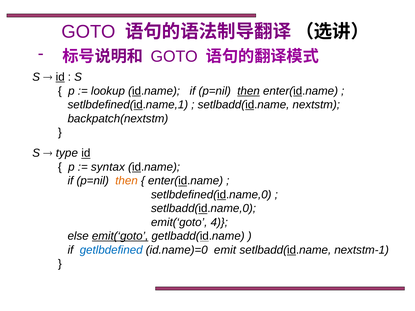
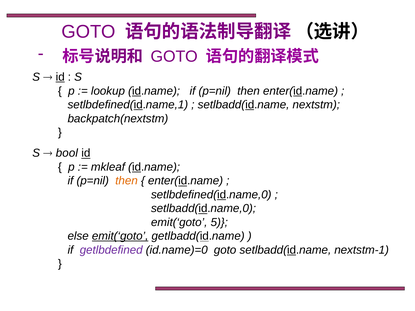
then underline: present -> none (249, 91)
type: type -> bool (67, 153)
syntax: syntax -> mkleaf (108, 167)
4: 4 -> 5 (219, 222)
getlbdefined colour: blue -> purple (111, 250)
id.name)=0 emit: emit -> goto (225, 250)
